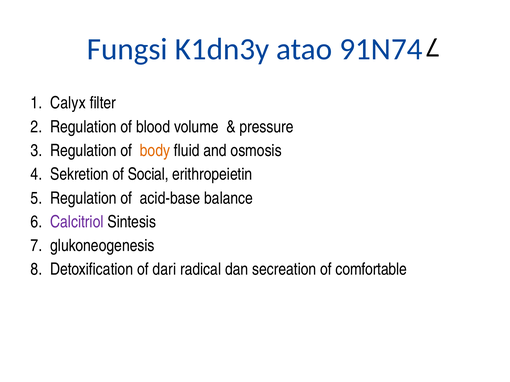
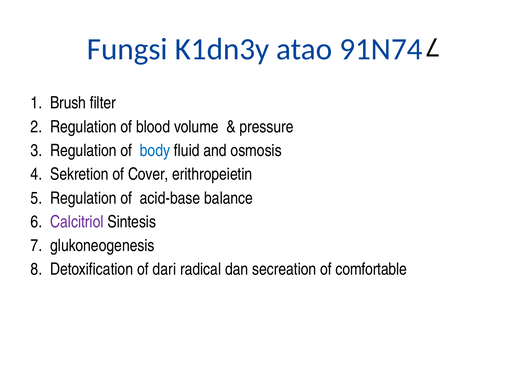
Calyx: Calyx -> Brush (68, 103)
body colour: orange -> blue (155, 151)
Social: Social -> Cover (148, 175)
